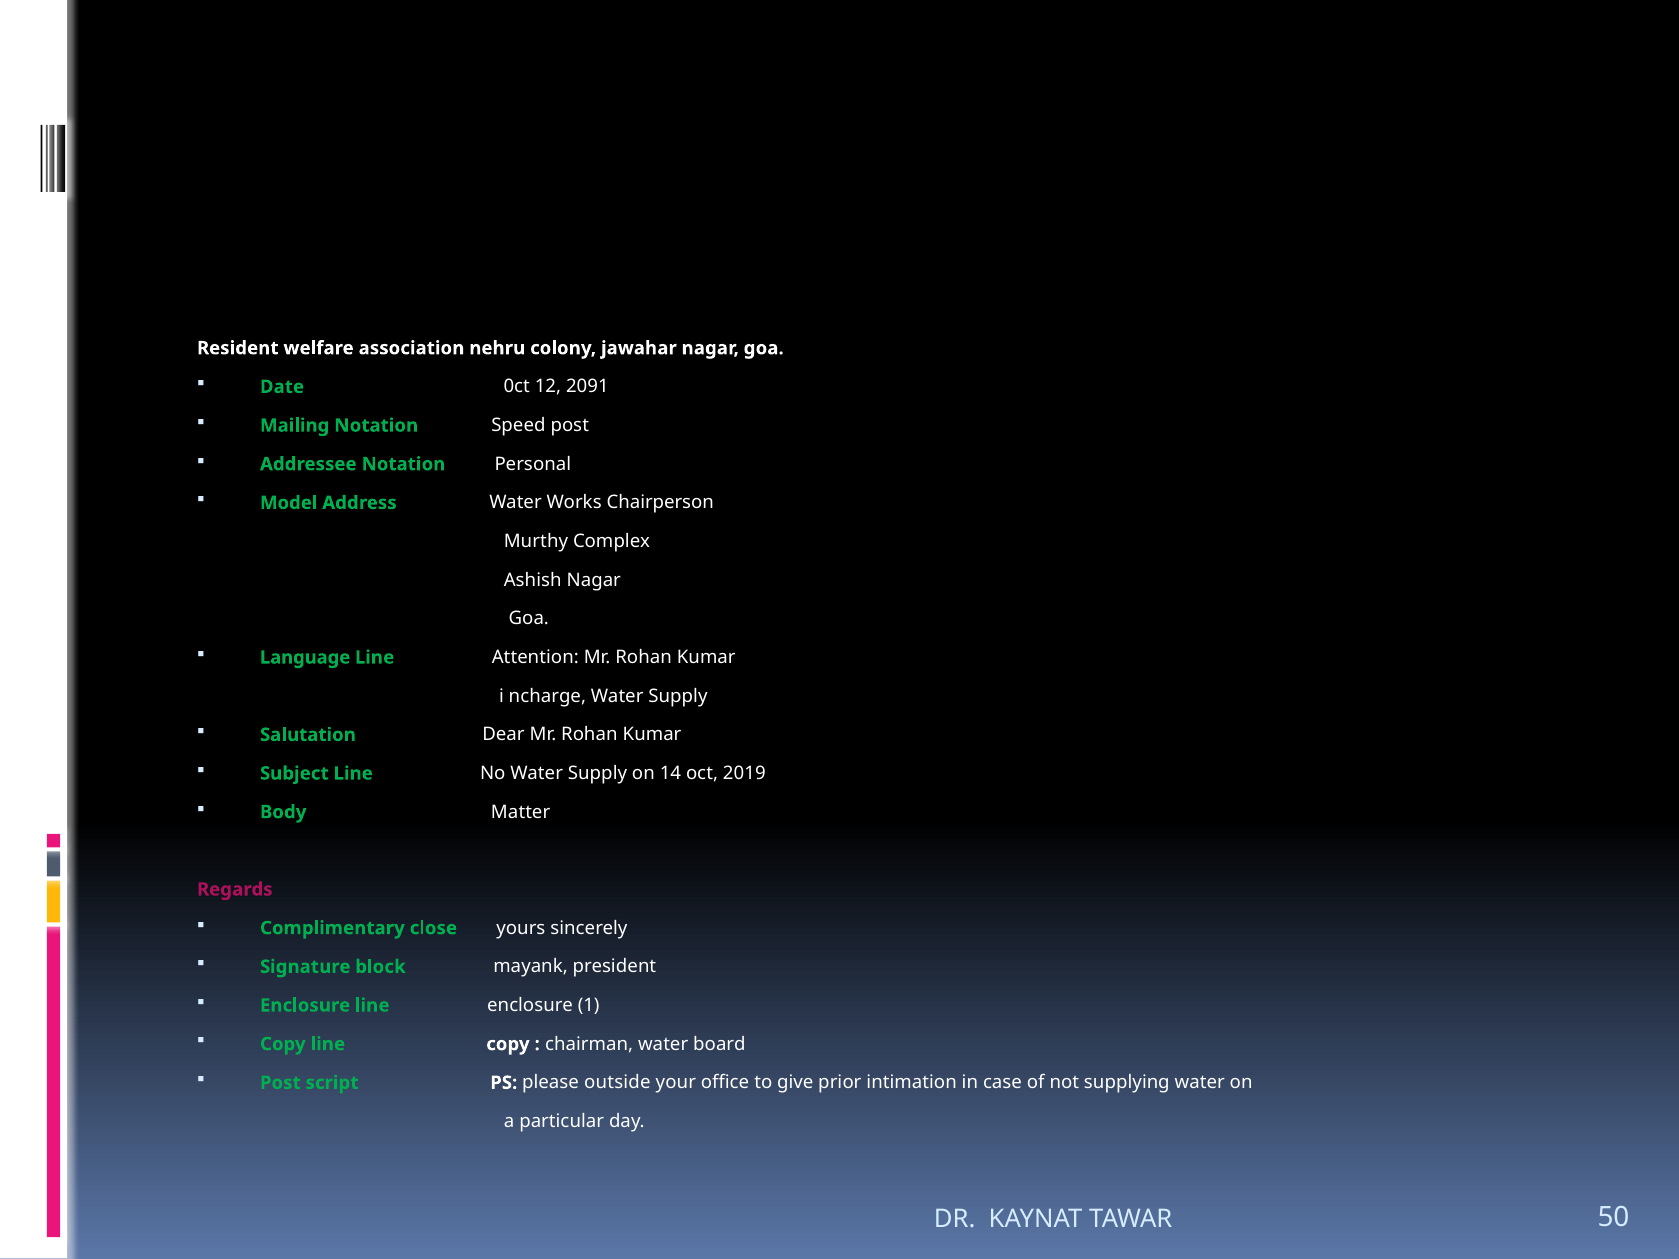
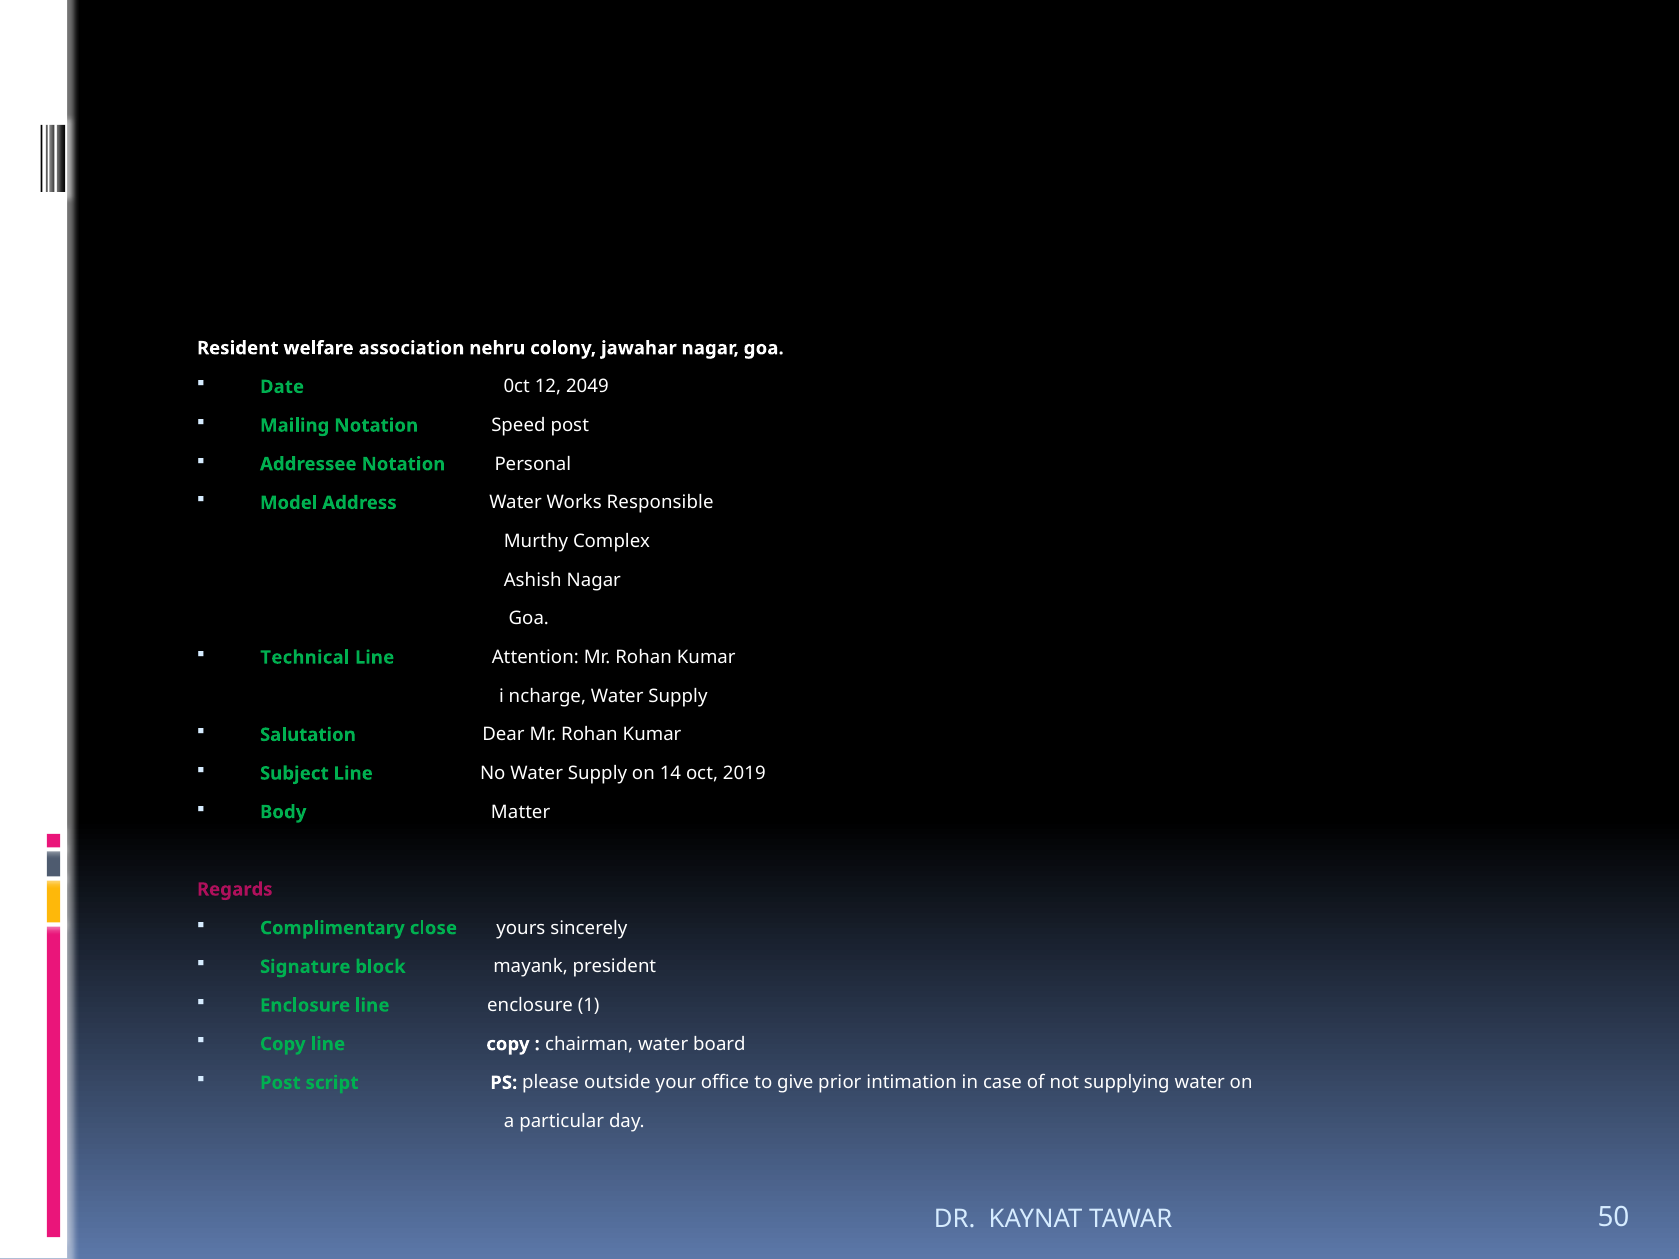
2091: 2091 -> 2049 (587, 387)
Chairperson: Chairperson -> Responsible (660, 503)
Language: Language -> Technical (305, 658)
